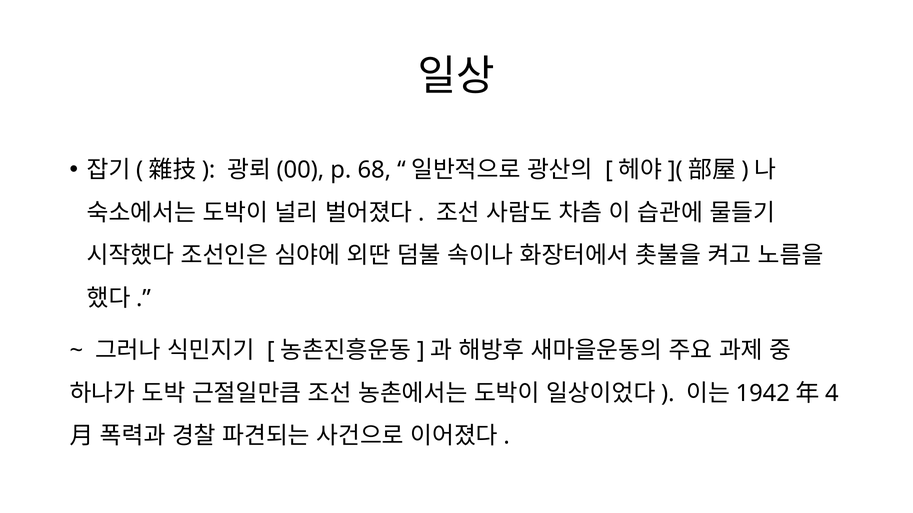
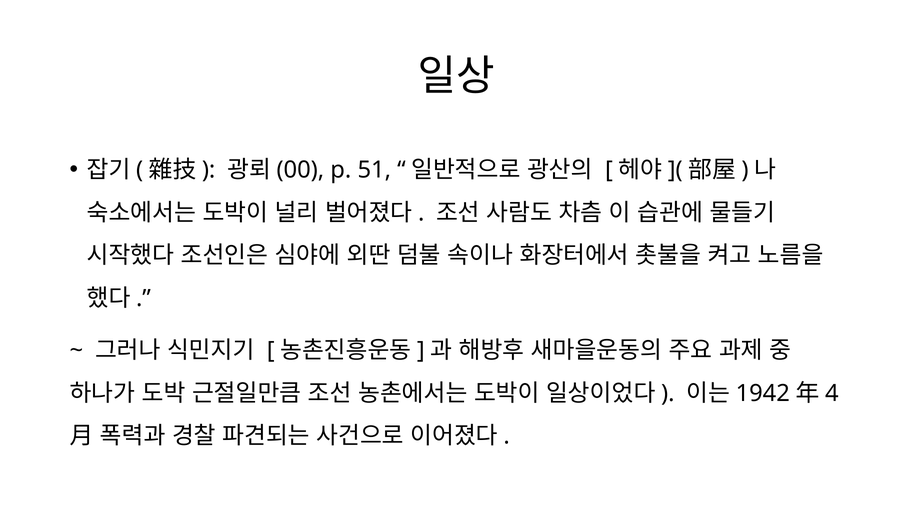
68: 68 -> 51 (374, 170)
